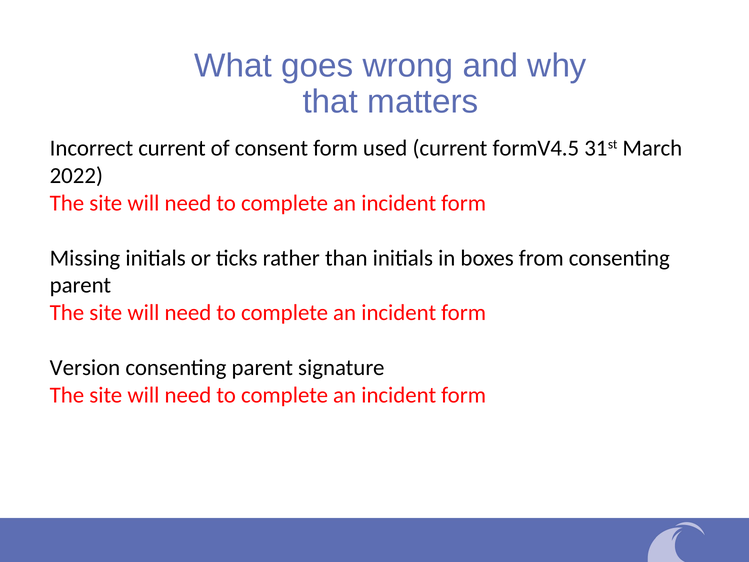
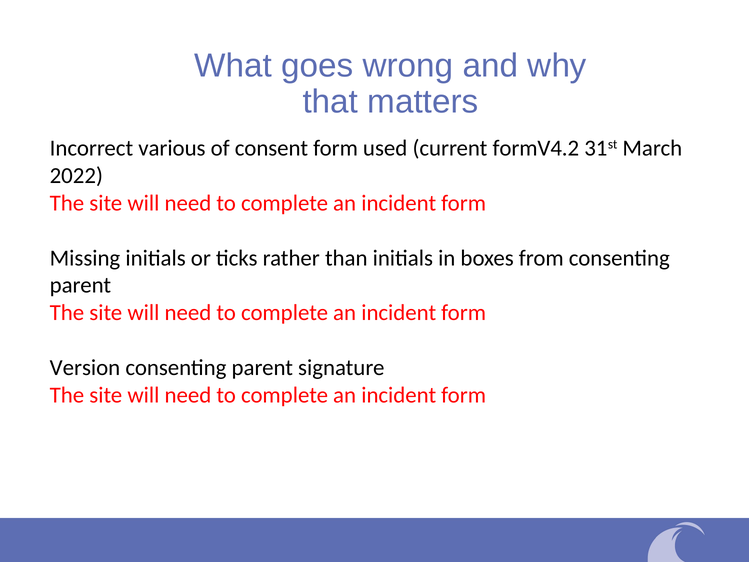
Incorrect current: current -> various (172, 148)
formV4.5: formV4.5 -> formV4.2 (536, 148)
